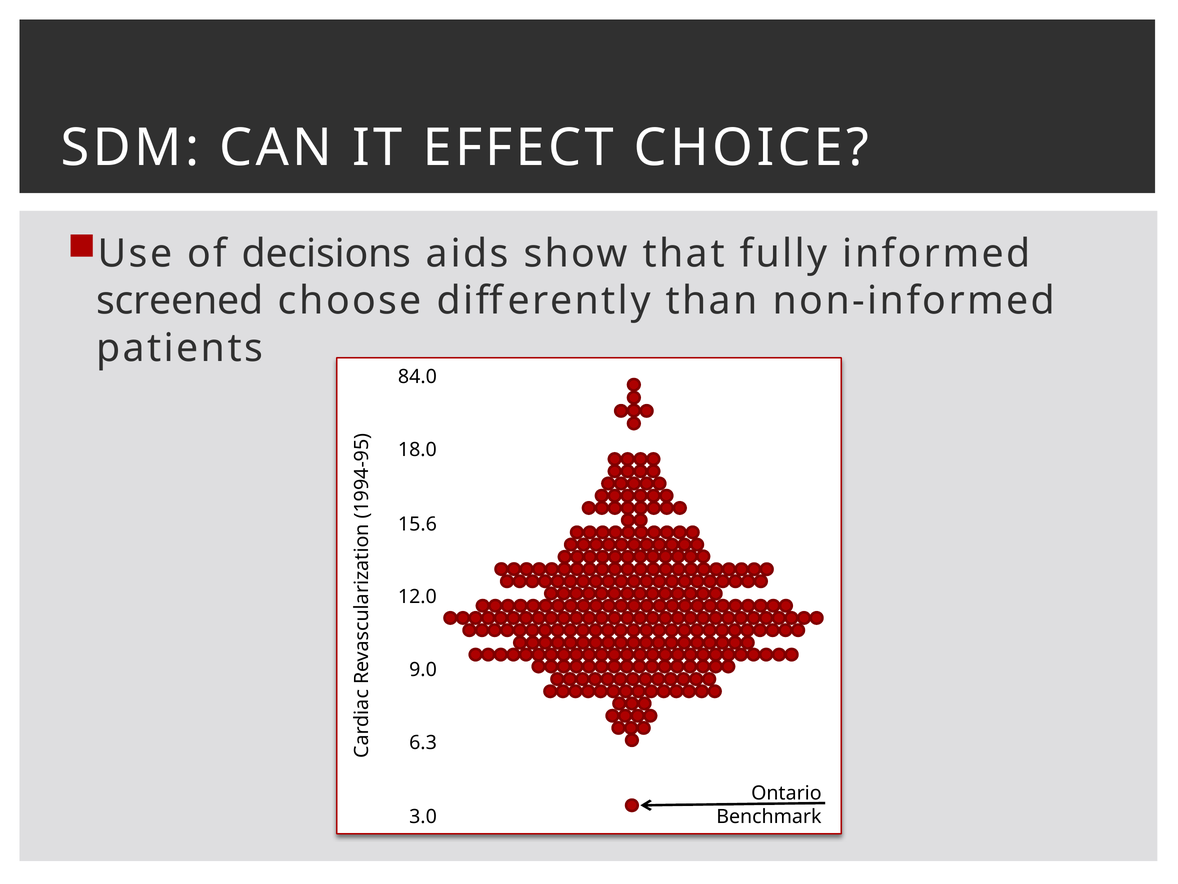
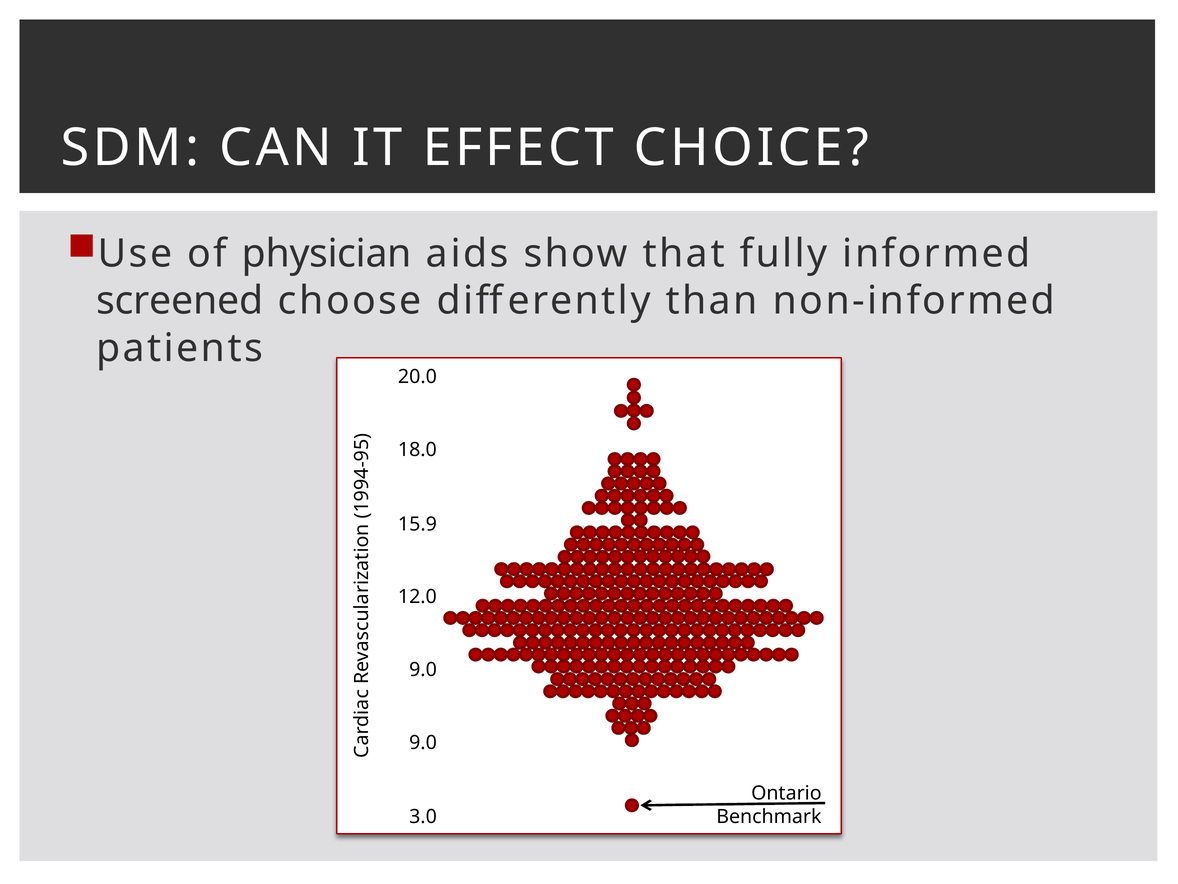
decisions: decisions -> physician (327, 254)
84.0: 84.0 -> 20.0 (417, 377)
15.6: 15.6 -> 15.9 (417, 524)
6.3: 6.3 -> 9.0 (423, 742)
